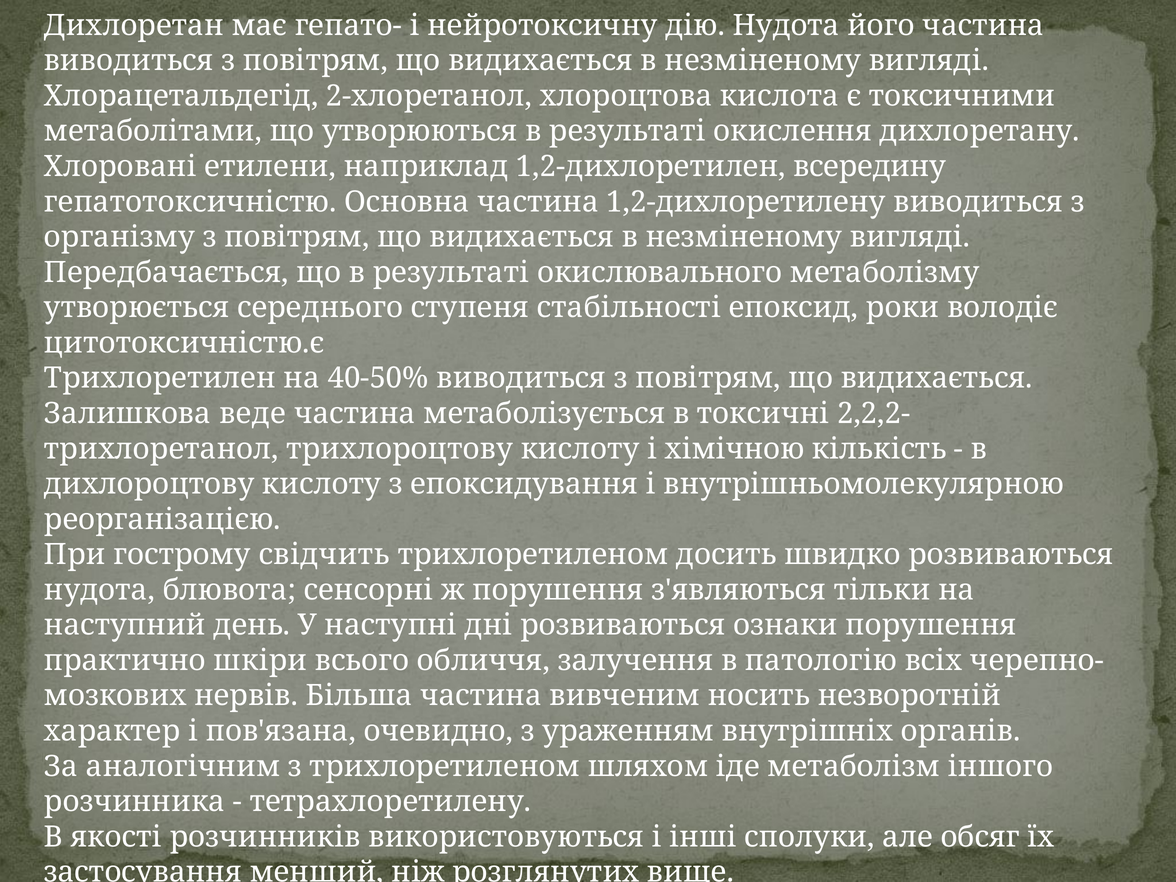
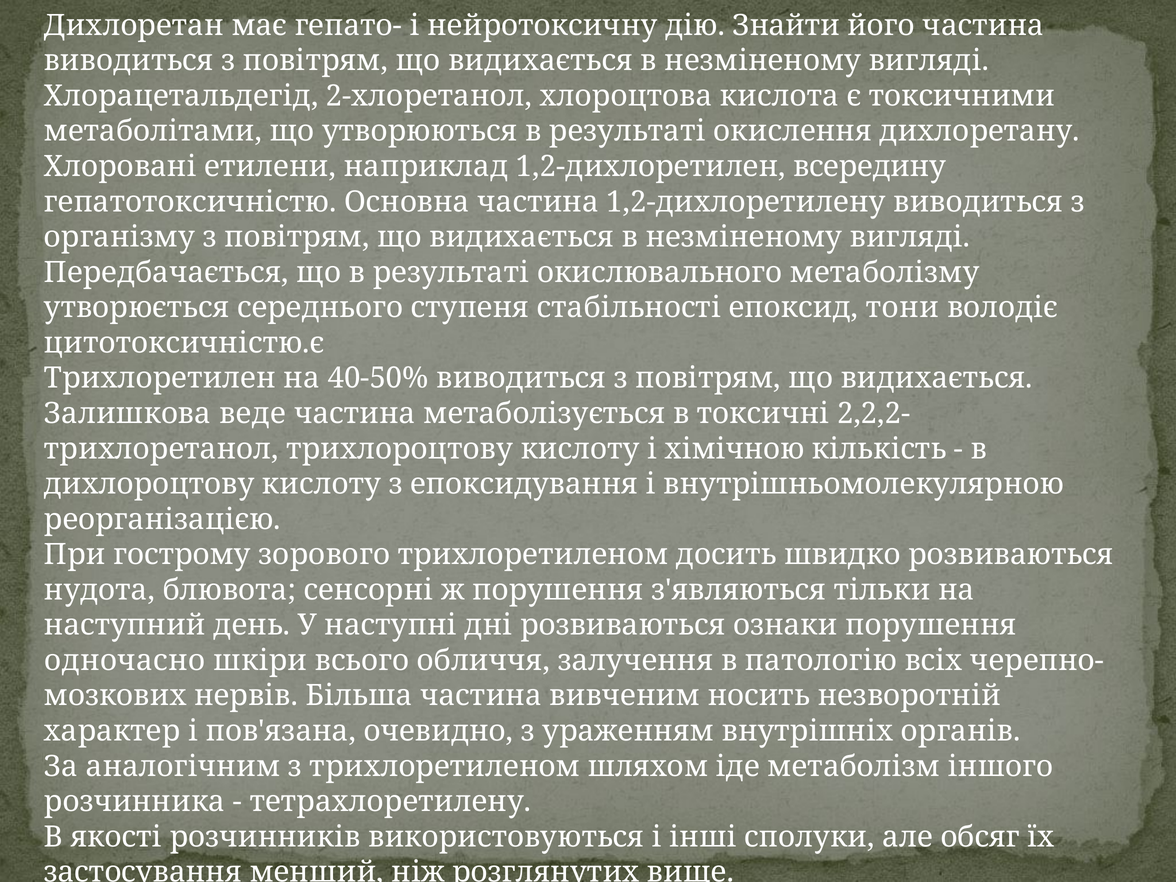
дію Нудота: Нудота -> Знайти (786, 25)
роки: роки -> тони (902, 308)
свідчить: свідчить -> зорового (324, 555)
практично: практично -> одночасно (125, 660)
